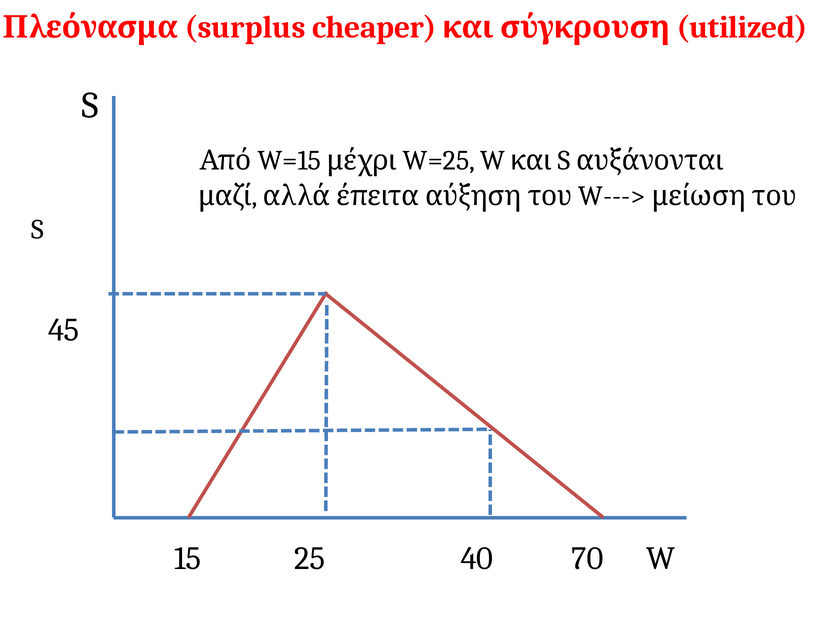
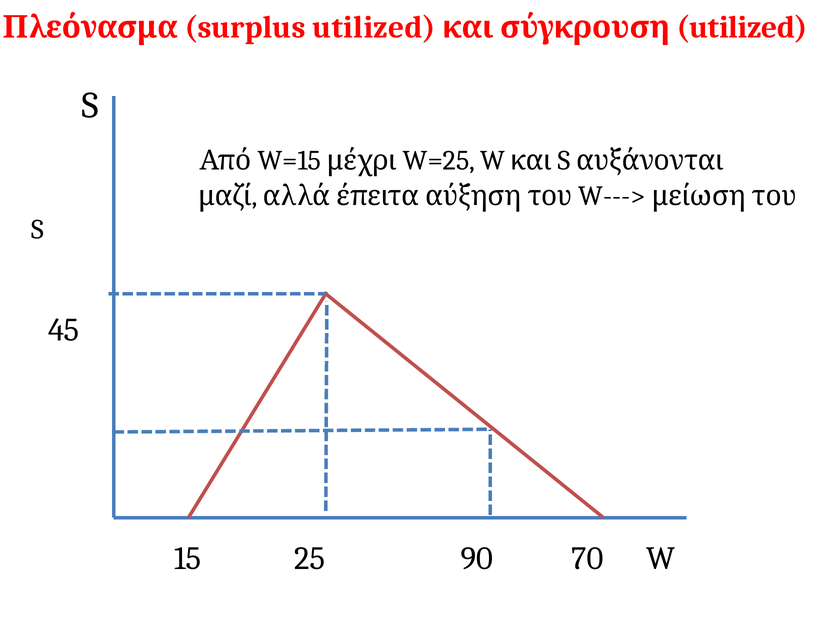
surplus cheaper: cheaper -> utilized (374, 27)
40: 40 -> 90 (477, 558)
